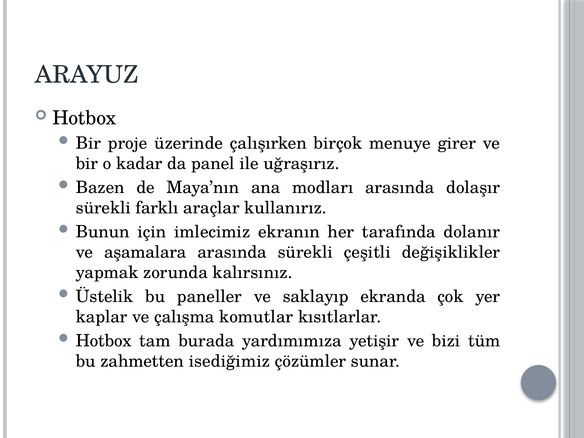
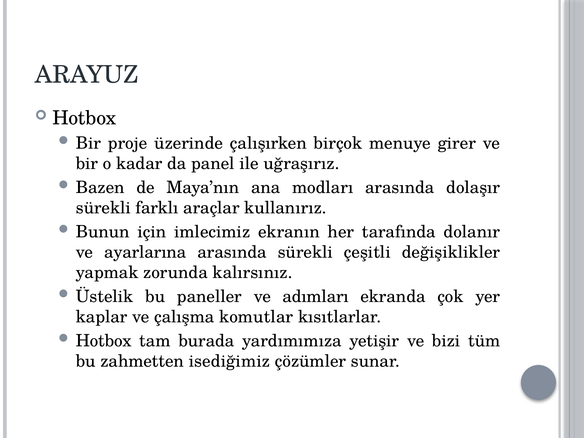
aşamalara: aşamalara -> ayarlarına (145, 252)
saklayıp: saklayıp -> adımları (316, 297)
